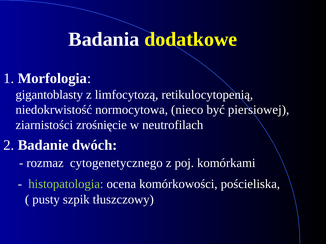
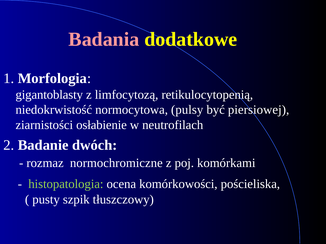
Badania colour: white -> pink (104, 39)
nieco: nieco -> pulsy (187, 110)
zrośnięcie: zrośnięcie -> osłabienie (102, 125)
cytogenetycznego: cytogenetycznego -> normochromiczne (116, 163)
